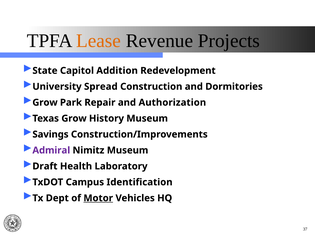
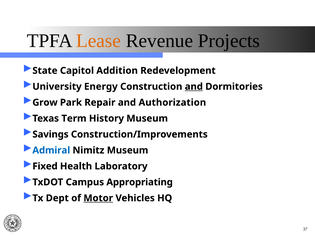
Spread: Spread -> Energy (101, 87)
and underline: none -> present (194, 87)
Texas Grow: Grow -> Term (74, 119)
Admiral colour: purple -> blue (51, 150)
Draft: Draft -> Fixed (45, 166)
Identification: Identification -> Appropriating (140, 182)
